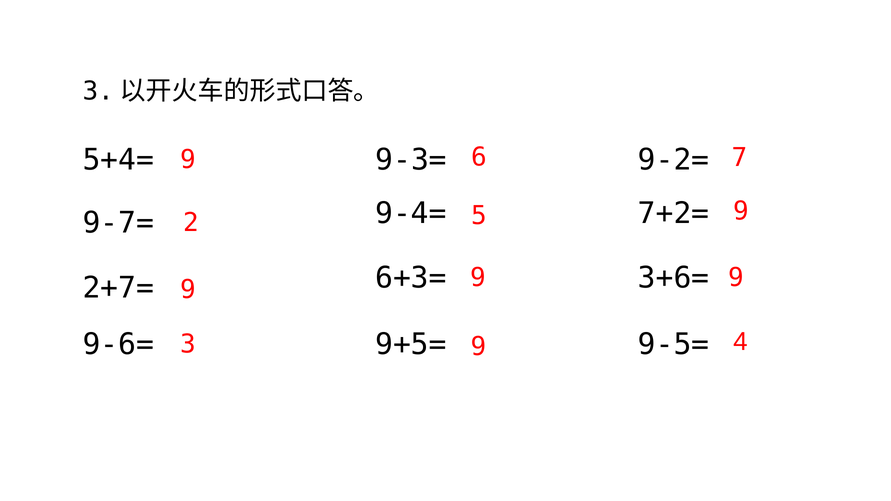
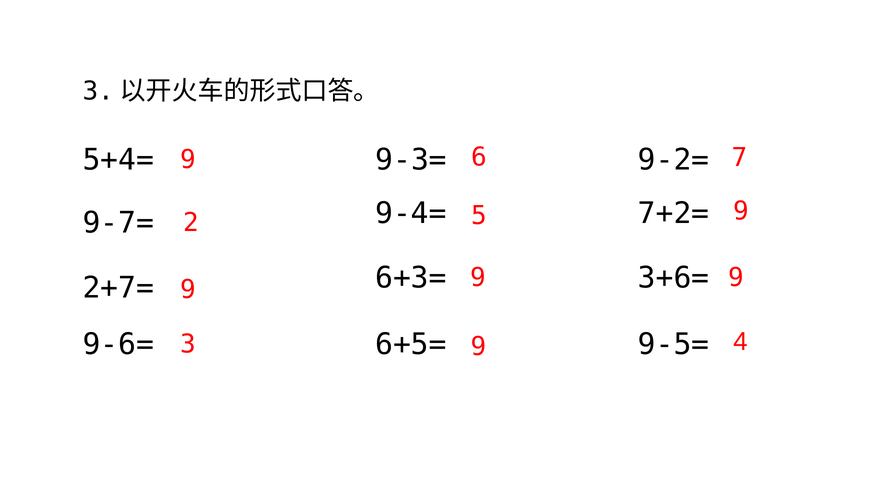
9+5=: 9+5= -> 6+5= (411, 345)
